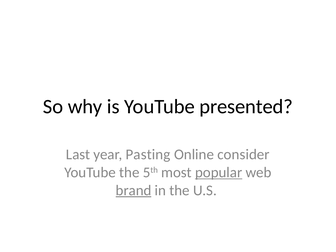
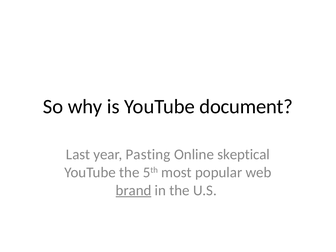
presented: presented -> document (246, 107)
consider: consider -> skeptical (244, 154)
popular underline: present -> none (219, 172)
